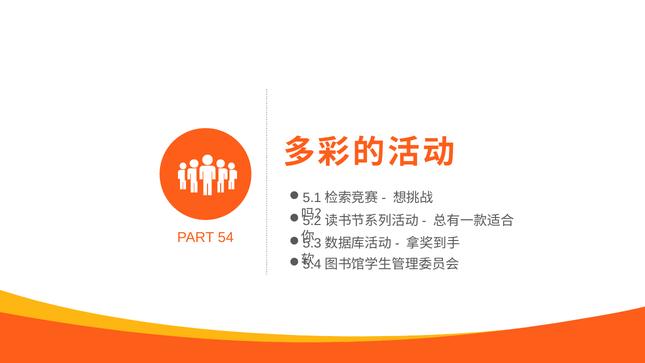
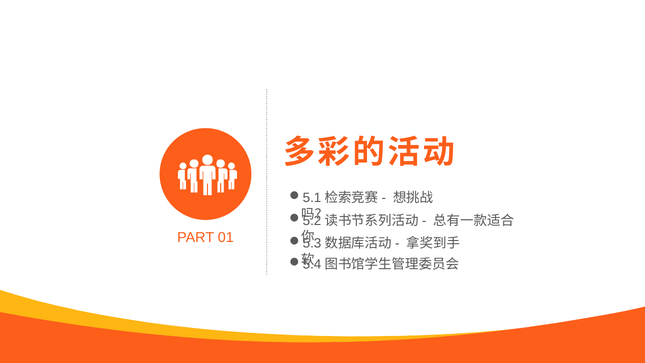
54: 54 -> 01 (226, 237)
